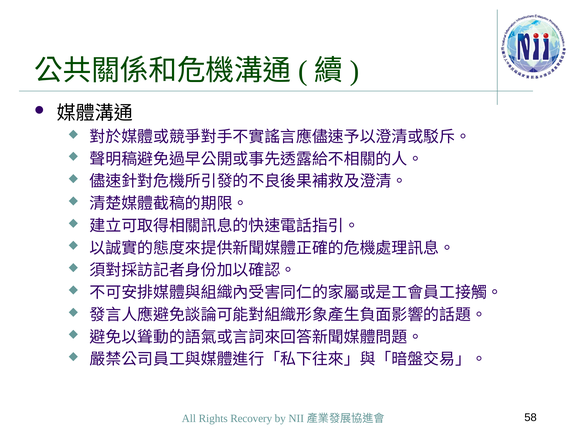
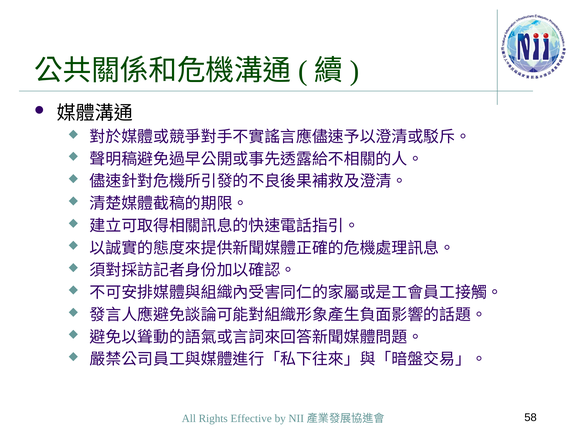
Recovery: Recovery -> Effective (251, 418)
